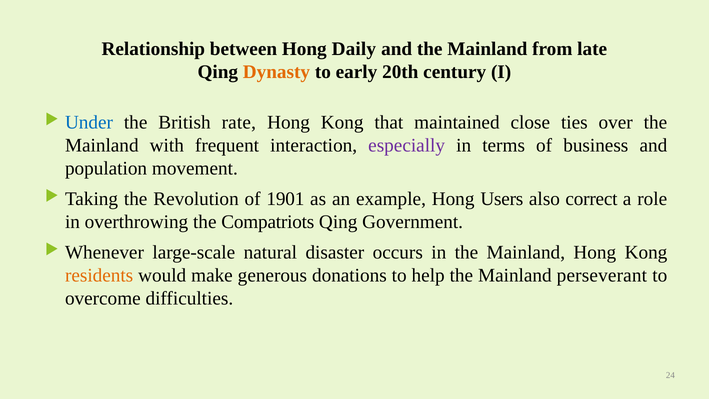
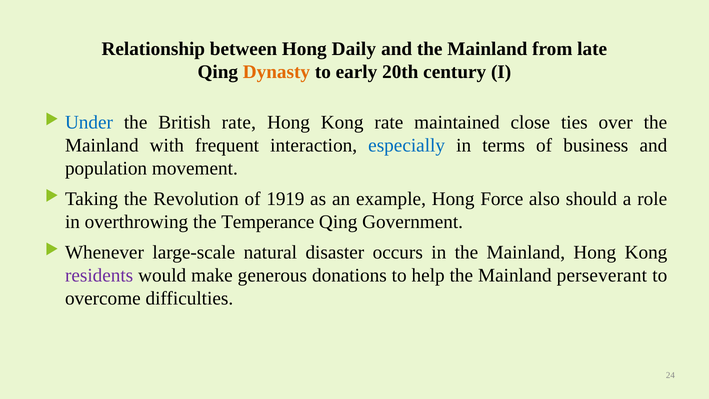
Kong that: that -> rate (389, 122)
especially colour: purple -> blue (407, 145)
1901: 1901 -> 1919 (285, 199)
Users: Users -> Force (502, 199)
correct: correct -> should (591, 199)
Compatriots: Compatriots -> Temperance (268, 222)
residents colour: orange -> purple (99, 275)
